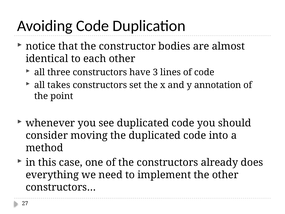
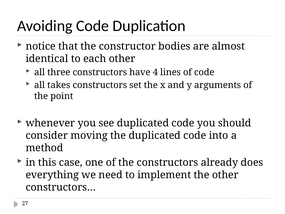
3: 3 -> 4 (155, 72)
annotation: annotation -> arguments (218, 85)
